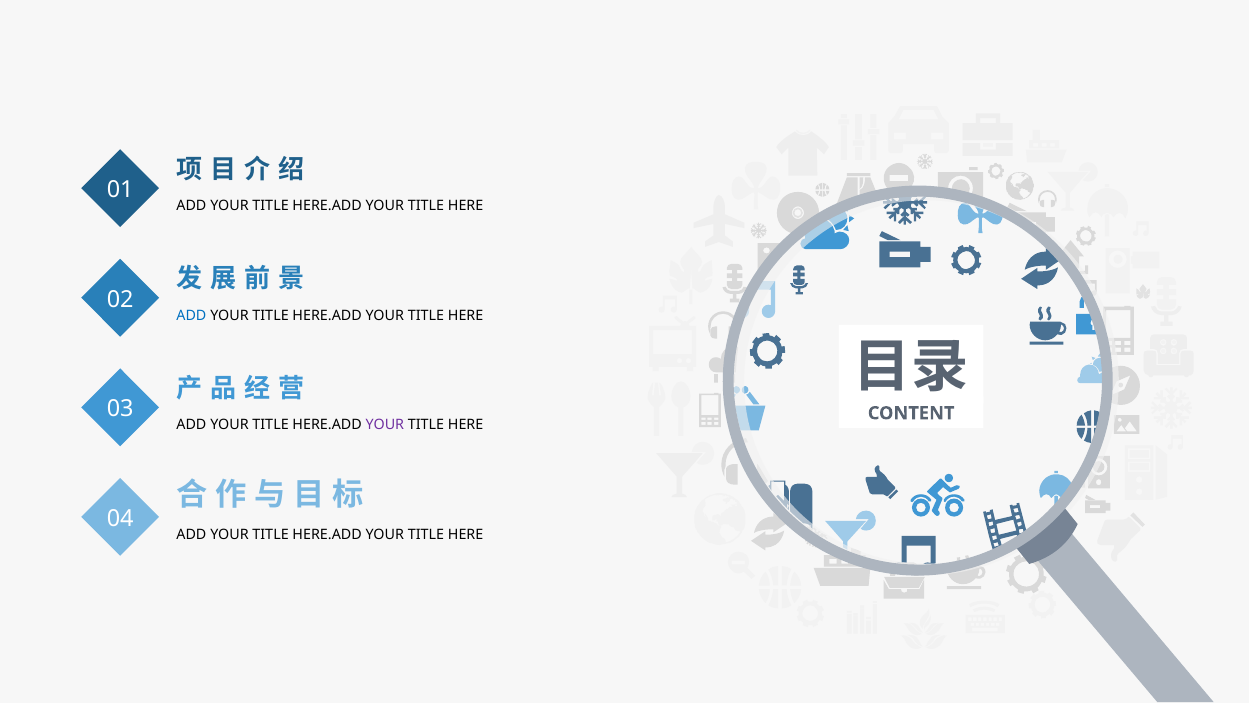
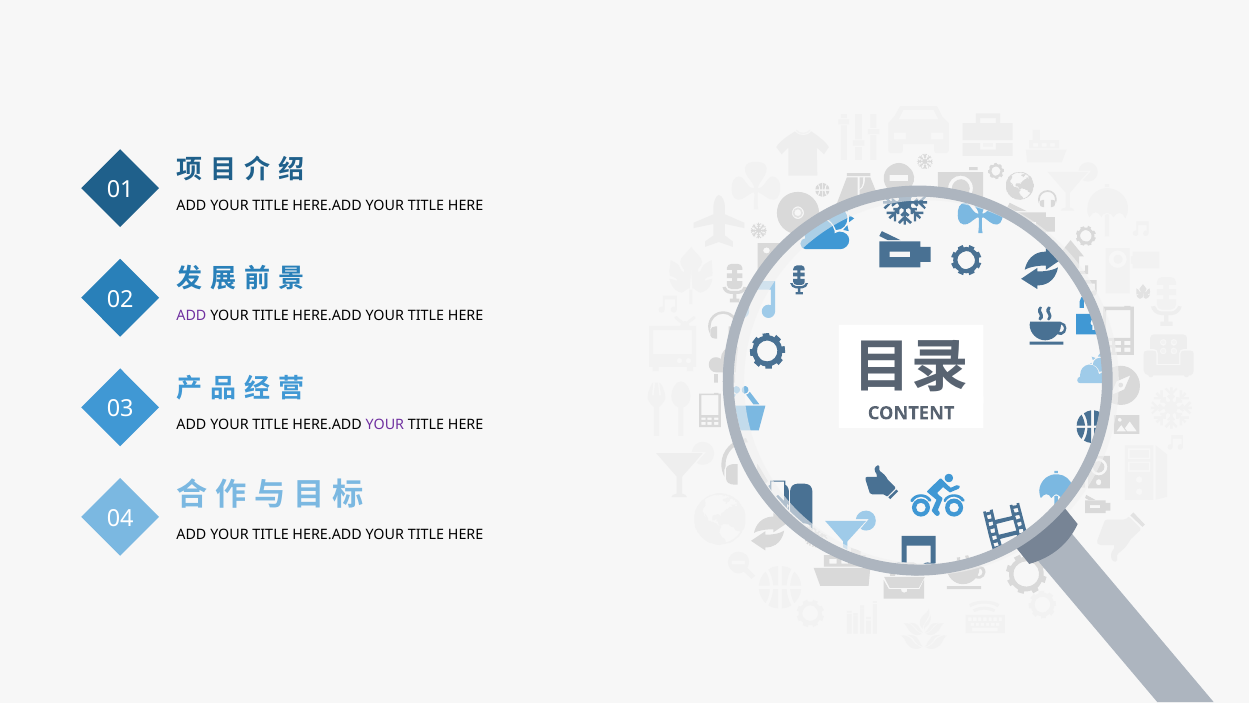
ADD colour: blue -> purple (191, 315)
